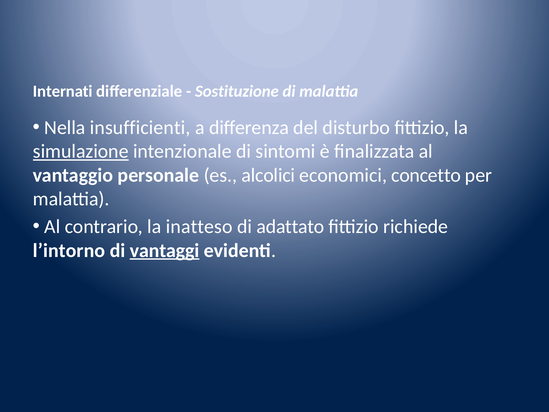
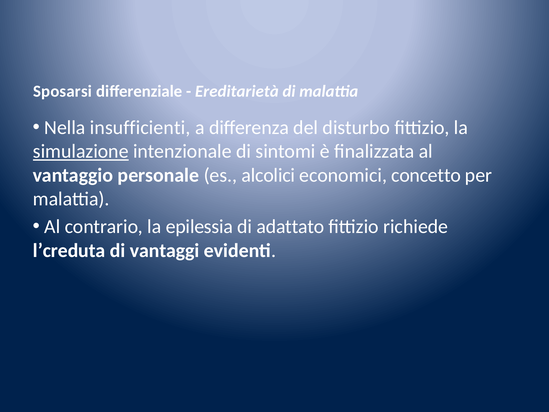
Internati: Internati -> Sposarsi (63, 91)
Sostituzione: Sostituzione -> Ereditarietà (237, 91)
inatteso: inatteso -> epilessia (199, 227)
l’intorno: l’intorno -> l’creduta (69, 250)
vantaggi underline: present -> none (165, 250)
